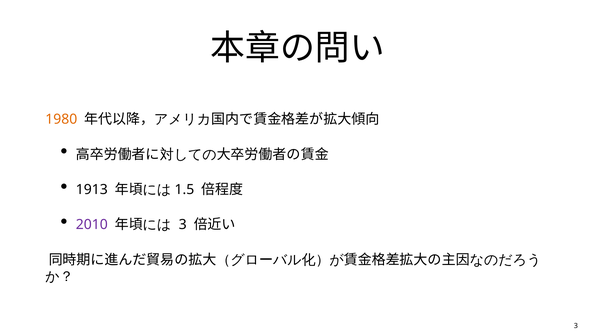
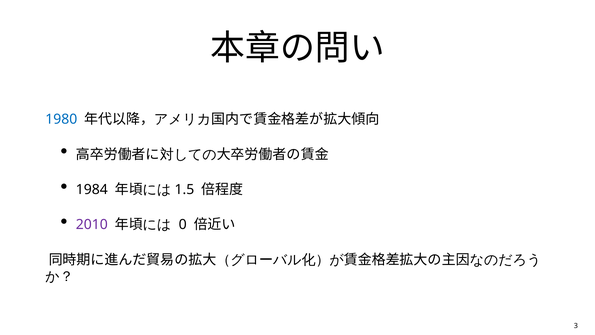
1980 colour: orange -> blue (61, 119)
1913: 1913 -> 1984 (92, 189)
3: 3 -> 0 (183, 224)
